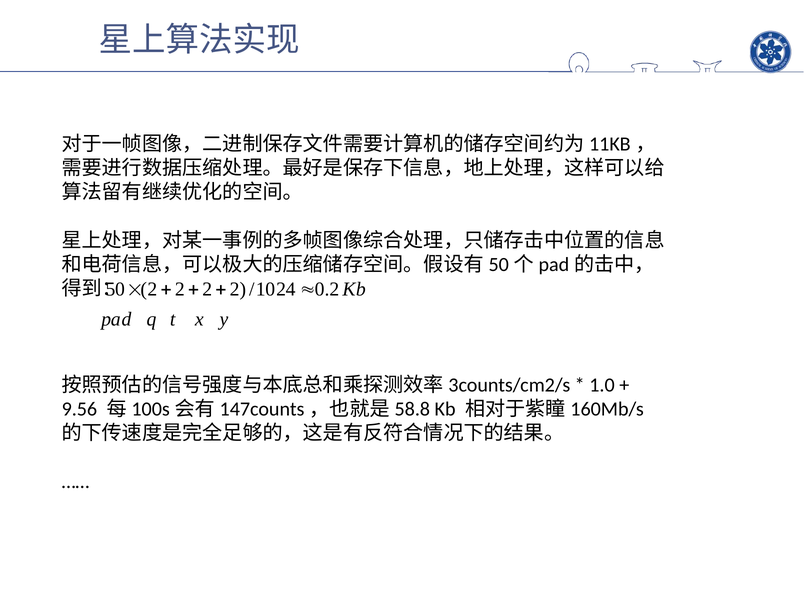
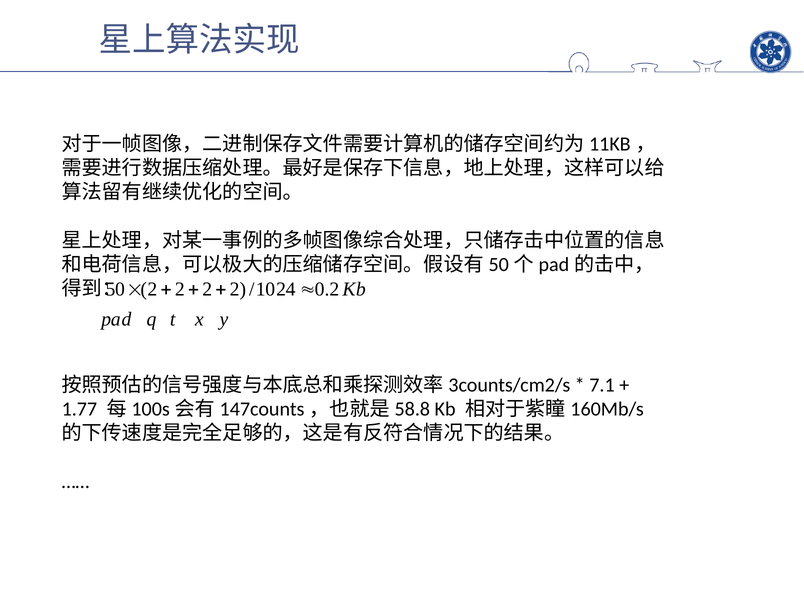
1.0: 1.0 -> 7.1 (602, 385)
9.56: 9.56 -> 1.77 (79, 409)
